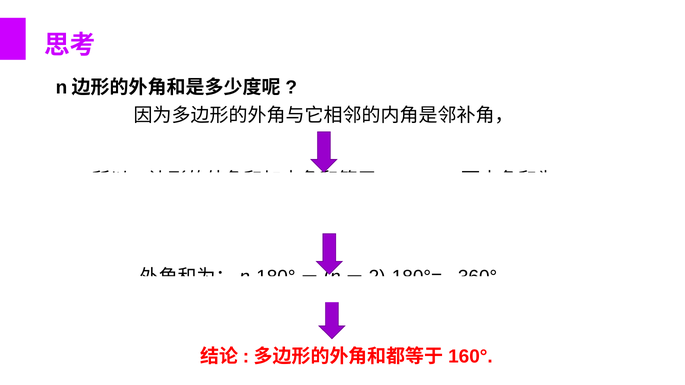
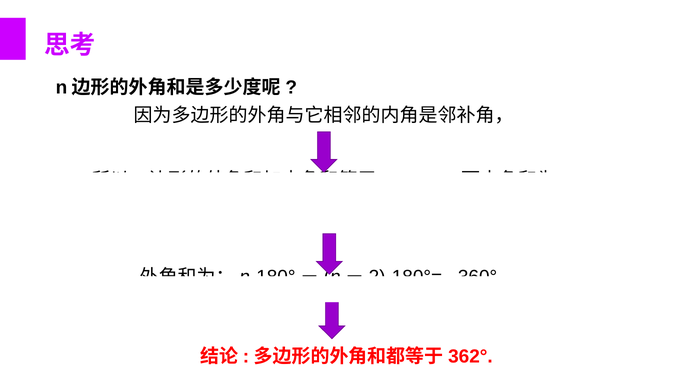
160°: 160° -> 362° (470, 357)
